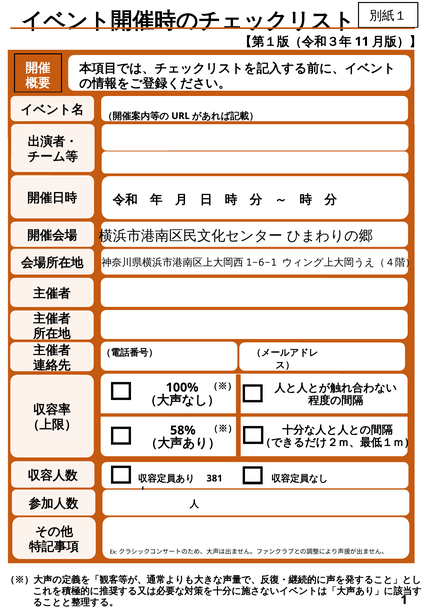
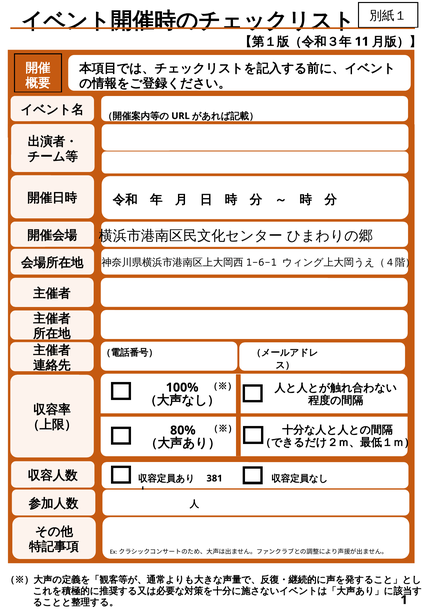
58%: 58% -> 80% (183, 430)
